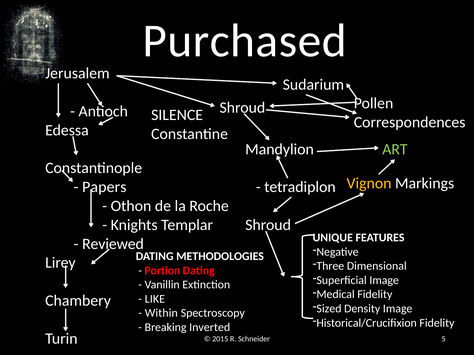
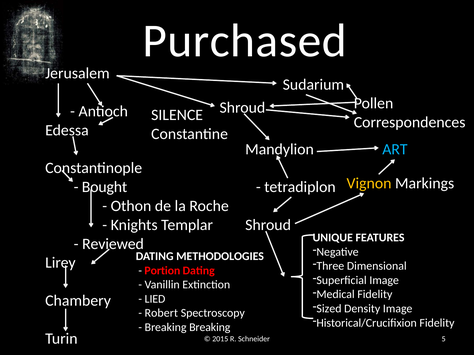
ART colour: light green -> light blue (395, 149)
Papers: Papers -> Bought (104, 187)
LIKE: LIKE -> LIED (155, 299)
Within: Within -> Robert (161, 314)
Breaking Inverted: Inverted -> Breaking (210, 328)
